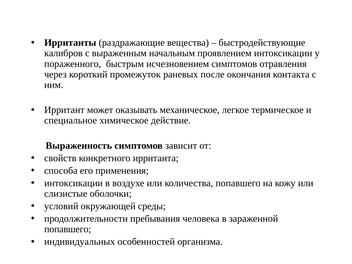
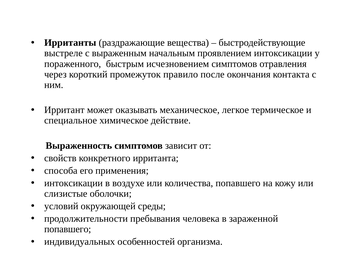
калибров: калибров -> выстреле (63, 53)
раневых: раневых -> правило (181, 74)
